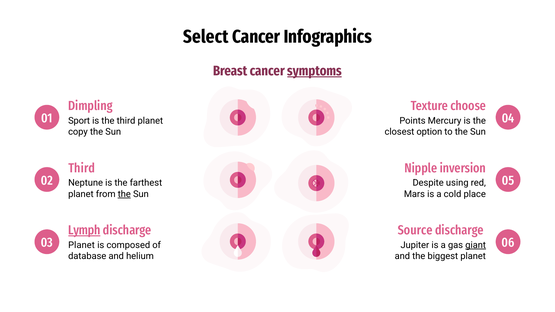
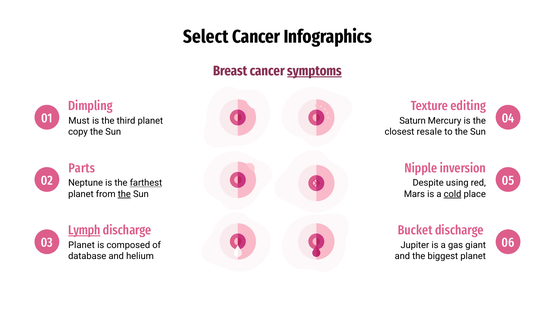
choose: choose -> editing (468, 106)
Sport: Sport -> Must (79, 121)
Points: Points -> Saturn (413, 121)
option: option -> resale (429, 132)
Third: Third -> Parts (82, 168)
farthest underline: none -> present (146, 183)
cold underline: none -> present (453, 194)
Source: Source -> Bucket (415, 230)
giant underline: present -> none (476, 245)
